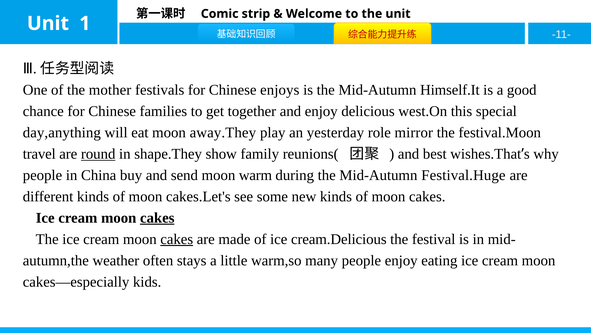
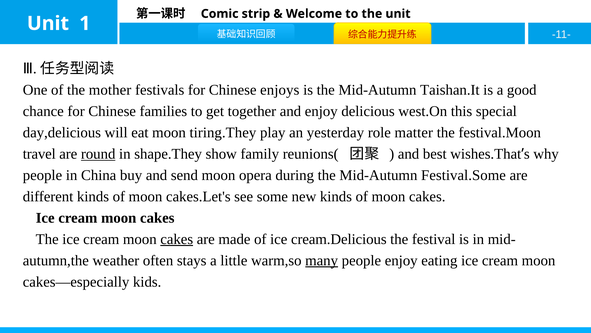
Himself.It: Himself.It -> Taishan.It (450, 90)
day,anything: day,anything -> day,delicious (62, 132)
away.They: away.They -> tiring.They (223, 132)
mirror: mirror -> matter (414, 132)
warm: warm -> opera (255, 175)
Festival.Huge: Festival.Huge -> Festival.Some (463, 175)
cakes underline: present -> none (157, 218)
many underline: none -> present (322, 260)
